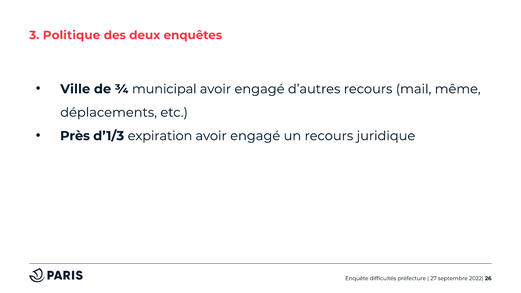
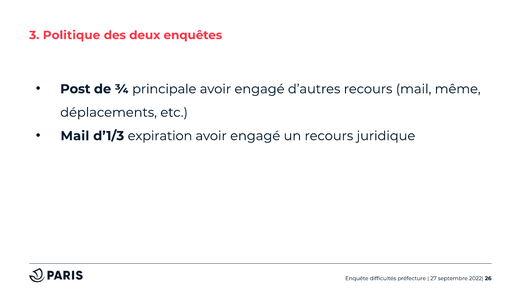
Ville: Ville -> Post (75, 89)
municipal: municipal -> principale (164, 89)
Près: Près -> Mail (75, 136)
